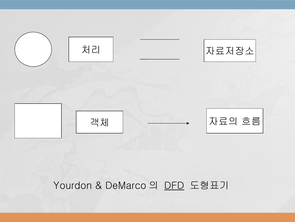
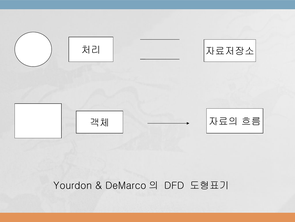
DFD underline: present -> none (174, 185)
